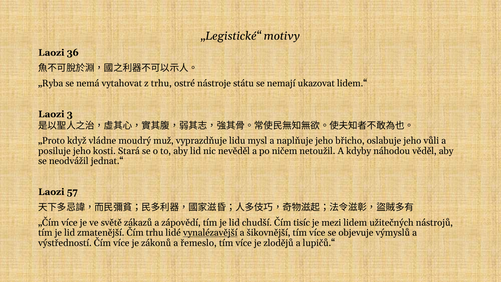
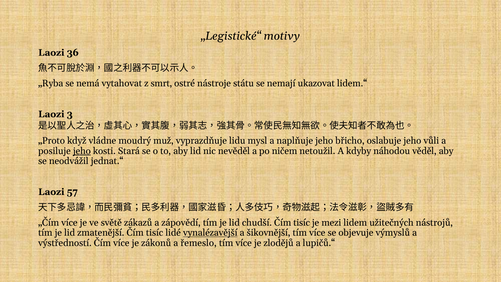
z trhu: trhu -> smrt (161, 83)
jeho underline: none -> present (82, 151)
zmatenější Čím trhu: trhu -> tisíc (155, 233)
